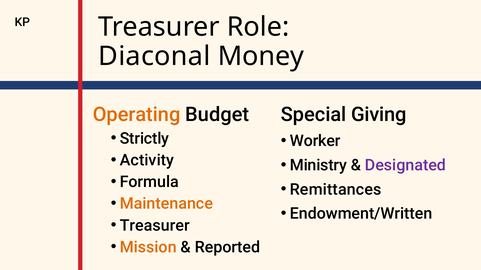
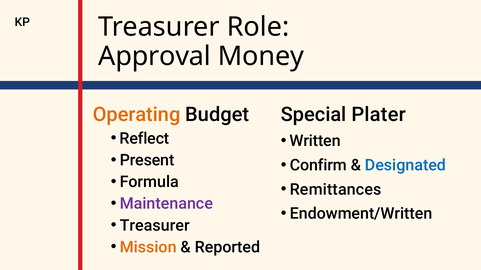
Diaconal: Diaconal -> Approval (155, 56)
Giving: Giving -> Plater (379, 115)
Strictly: Strictly -> Reflect (144, 139)
Worker: Worker -> Written (315, 141)
Activity: Activity -> Present (147, 161)
Ministry: Ministry -> Confirm (318, 166)
Designated colour: purple -> blue (405, 166)
Maintenance colour: orange -> purple (166, 204)
